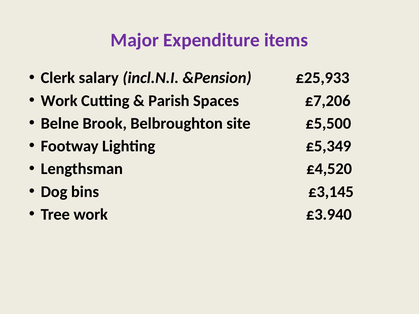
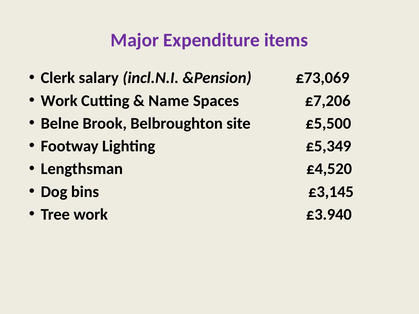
£25,933: £25,933 -> £73,069 (323, 78)
Parish: Parish -> Name (169, 101)
